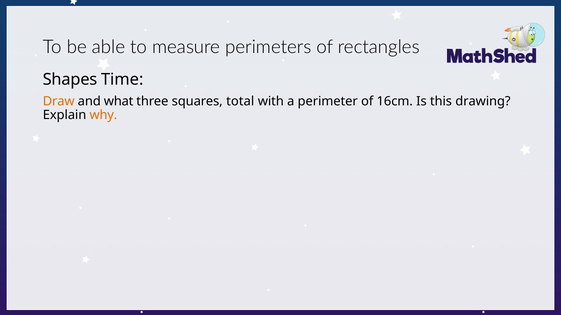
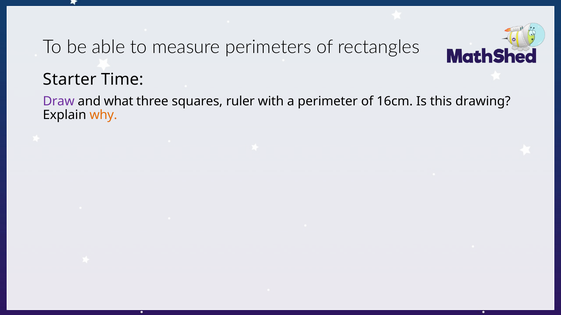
Shapes: Shapes -> Starter (70, 80)
Draw colour: orange -> purple (59, 101)
total: total -> ruler (240, 101)
